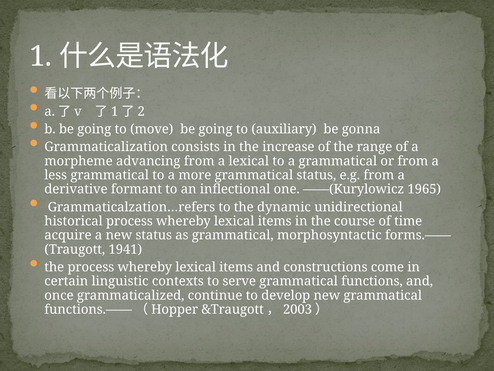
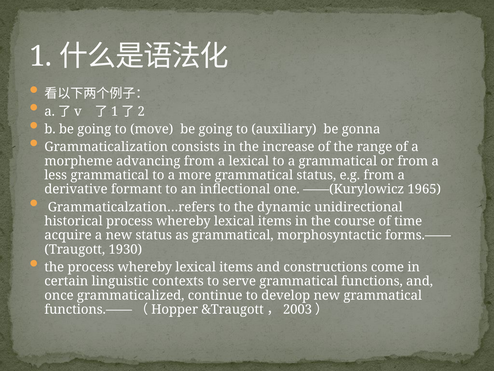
1941: 1941 -> 1930 (125, 249)
